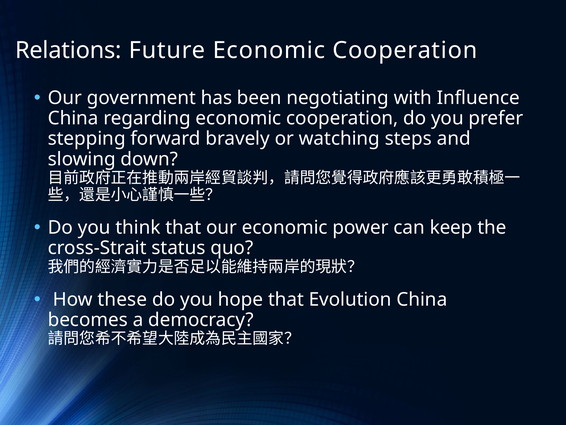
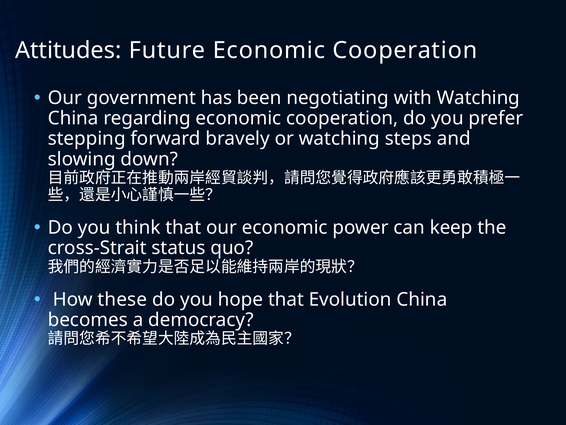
Relations: Relations -> Attitudes (68, 50)
with Influence: Influence -> Watching (478, 98)
